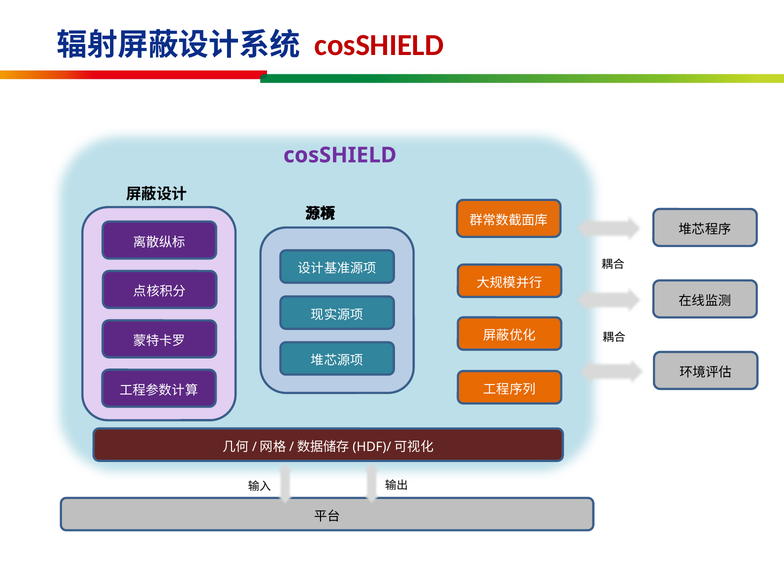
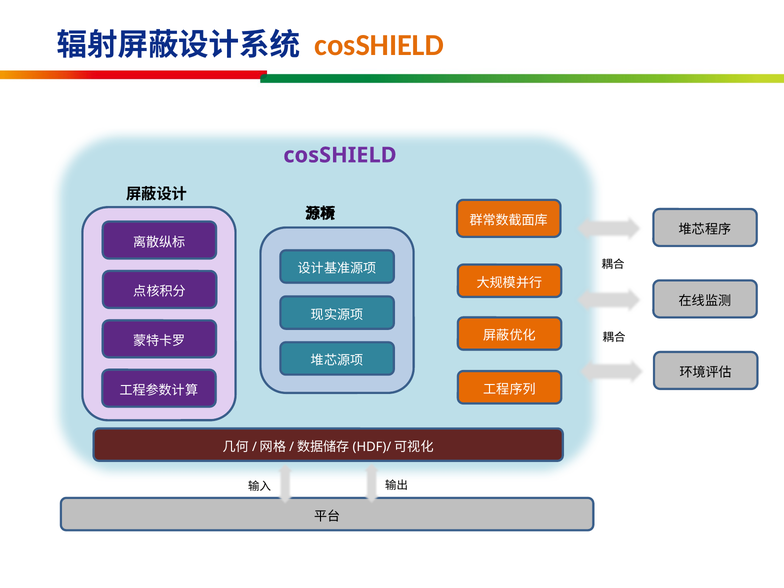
cosSHIELD colour: red -> orange (379, 45)
